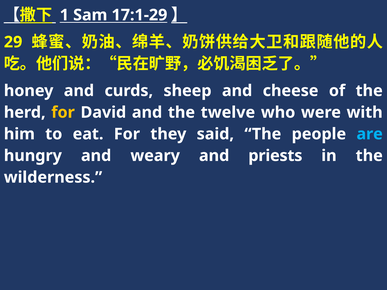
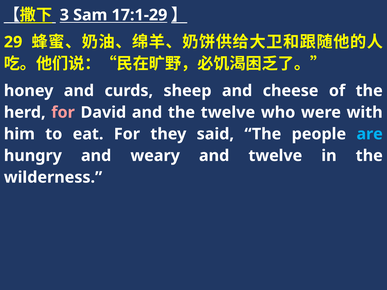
1: 1 -> 3 (64, 15)
for colour: yellow -> pink (63, 112)
and priests: priests -> twelve (275, 156)
